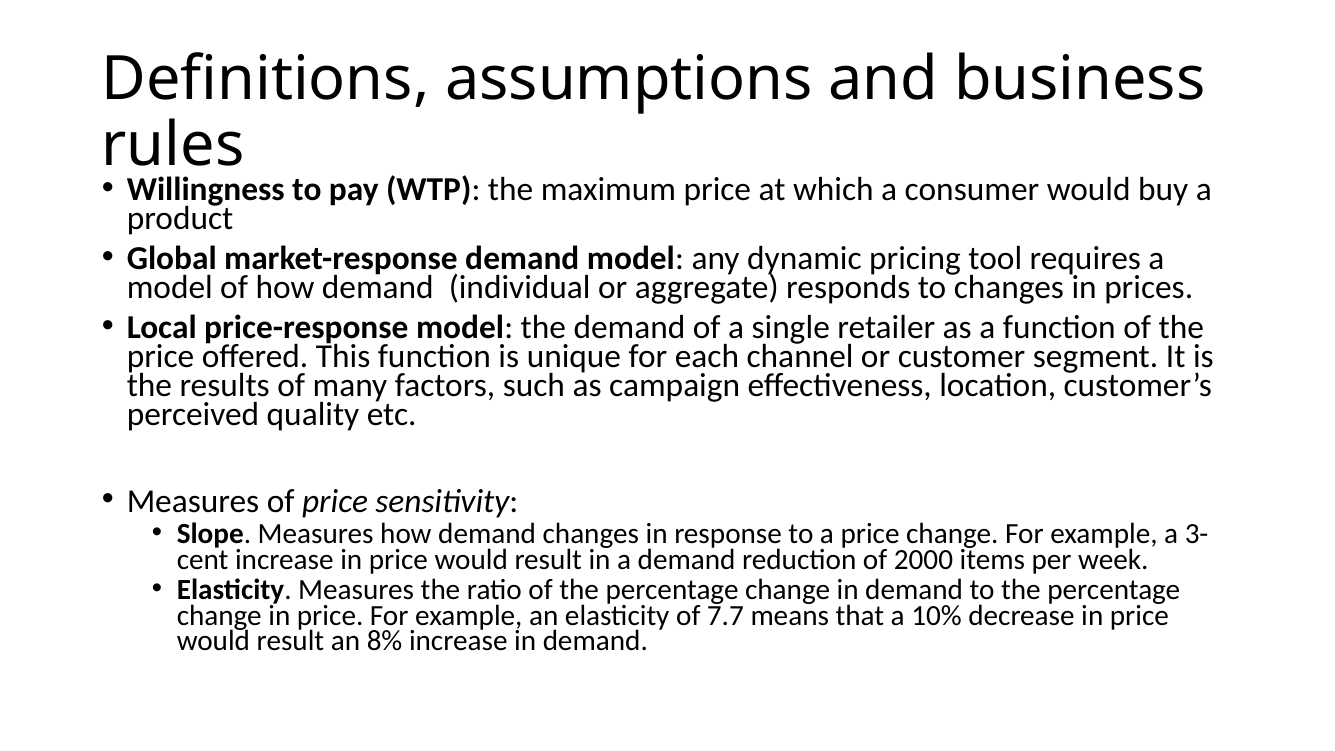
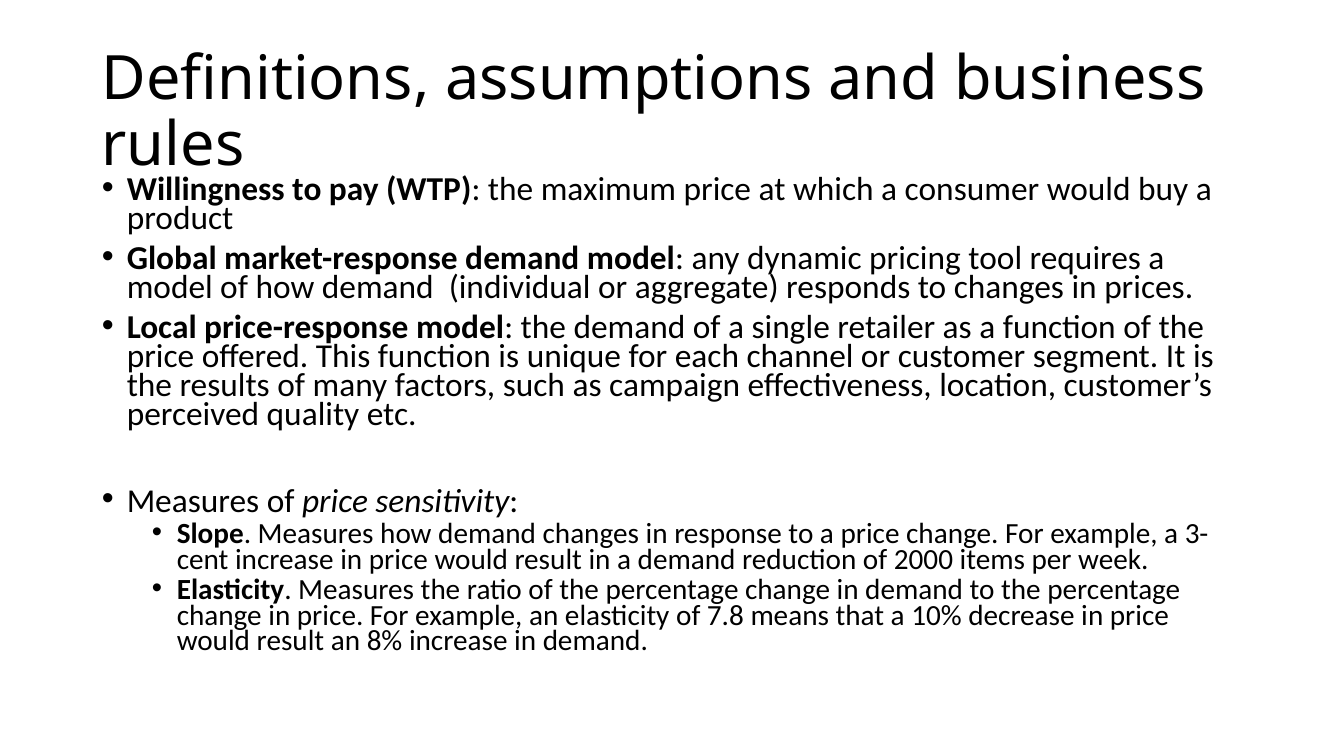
7.7: 7.7 -> 7.8 (725, 615)
